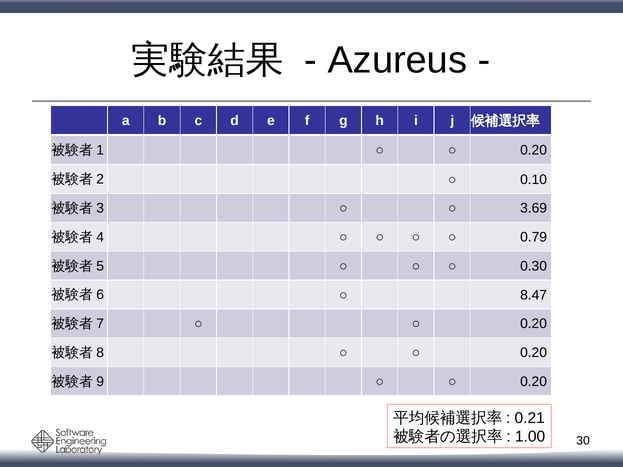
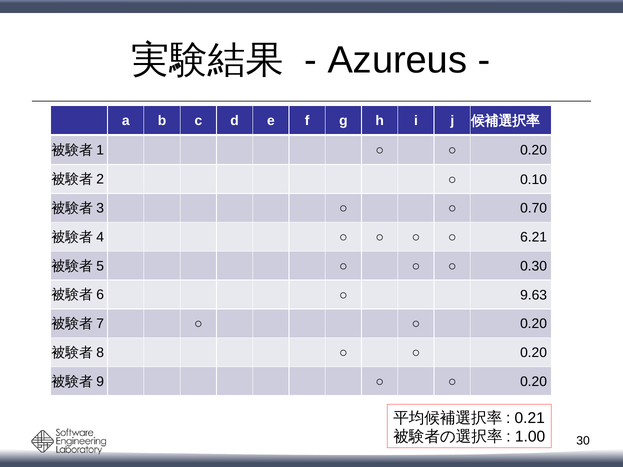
3.69: 3.69 -> 0.70 (534, 208)
0.79: 0.79 -> 6.21 (534, 237)
8.47: 8.47 -> 9.63 (534, 295)
